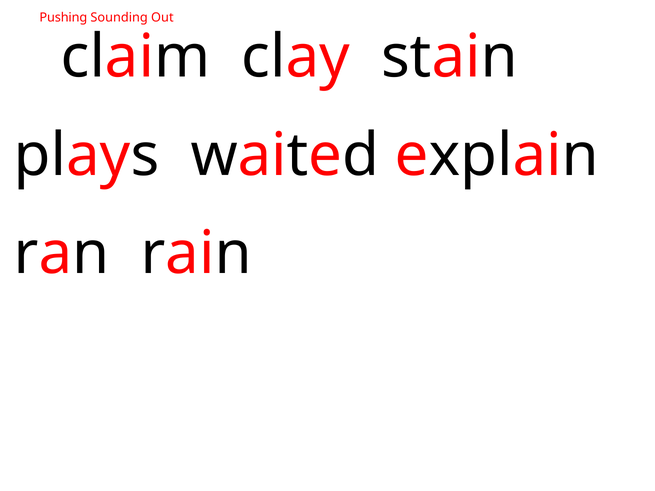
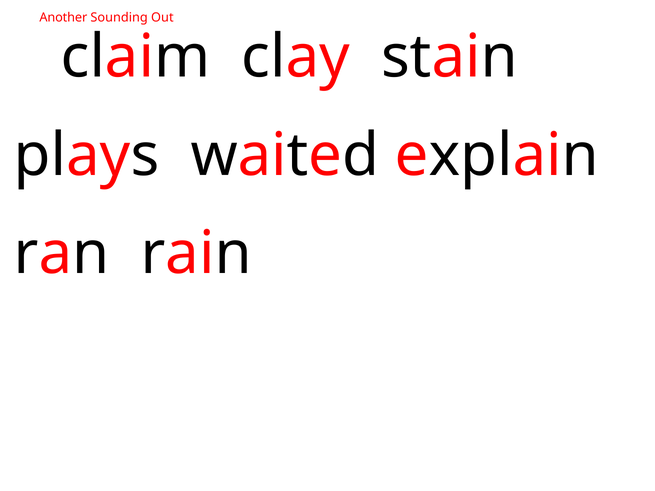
Pushing: Pushing -> Another (63, 17)
